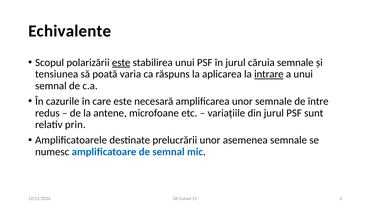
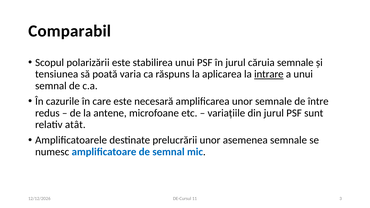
Echivalente: Echivalente -> Comparabil (70, 31)
este underline: present -> none (121, 63)
prin: prin -> atât (75, 125)
